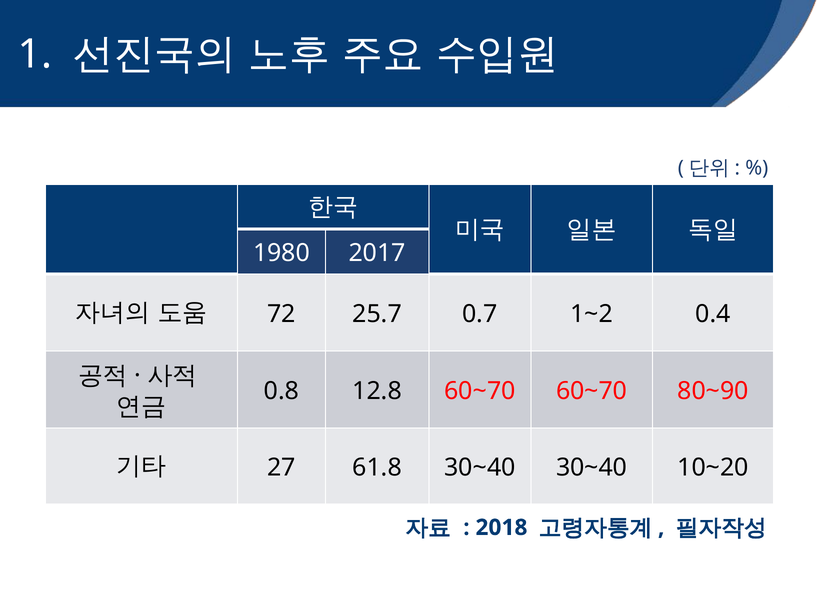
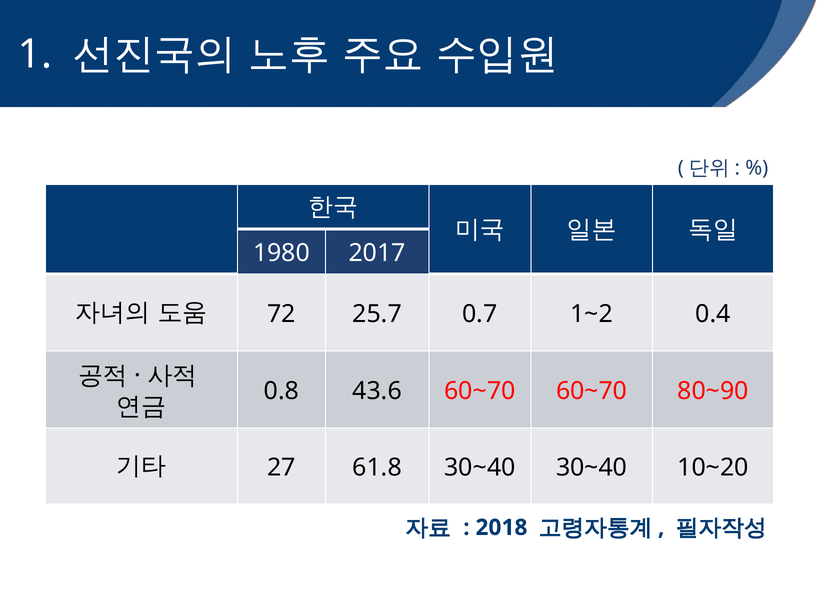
12.8: 12.8 -> 43.6 (377, 392)
